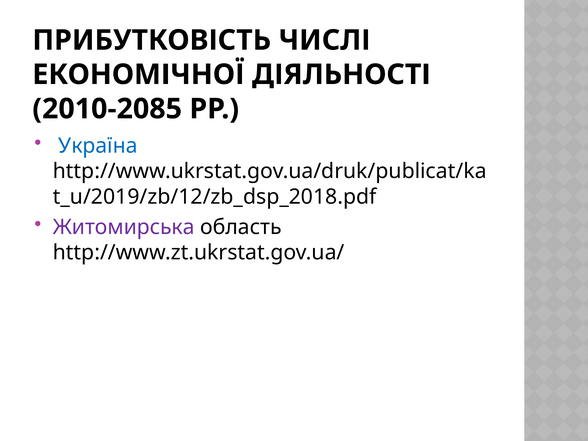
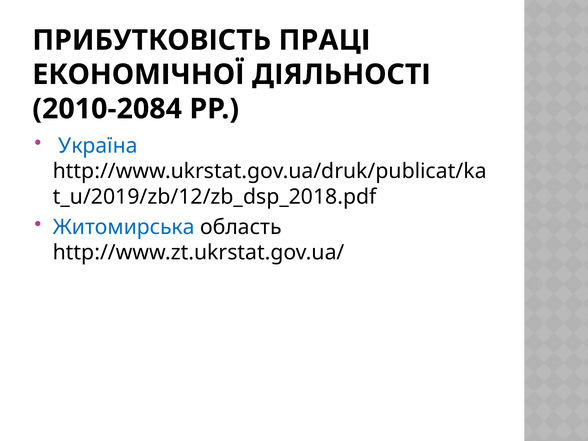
ЧИСЛІ: ЧИСЛІ -> ПРАЦІ (324, 40)
2010-2085: 2010-2085 -> 2010-2084 (107, 109)
Житомирська colour: purple -> blue (124, 227)
